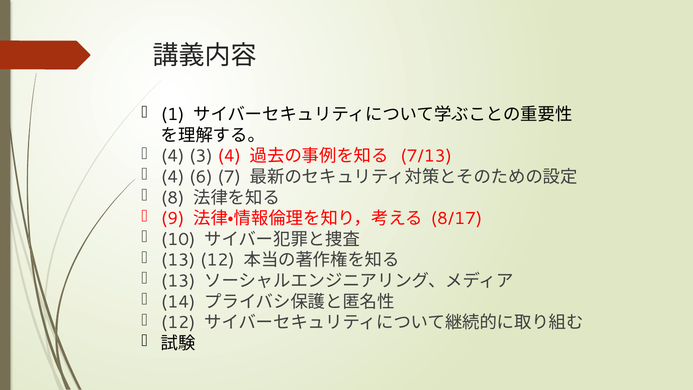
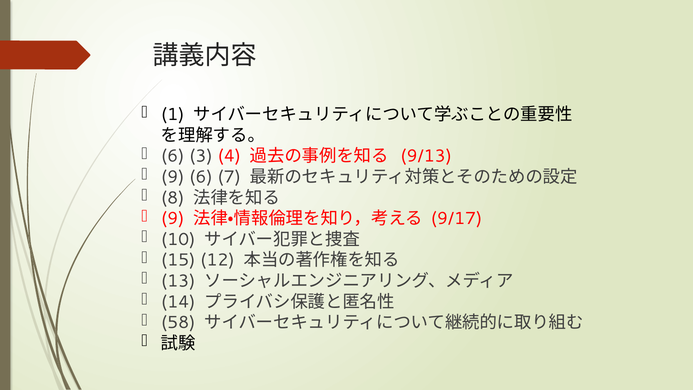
4: 4 -> 6 (173, 156)
7/13: 7/13 -> 9/13 (426, 156)
4: 4 -> 9 (173, 177)
8/17: 8/17 -> 9/17 (457, 219)
13: 13 -> 15 (178, 260)
12: 12 -> 58 (178, 322)
